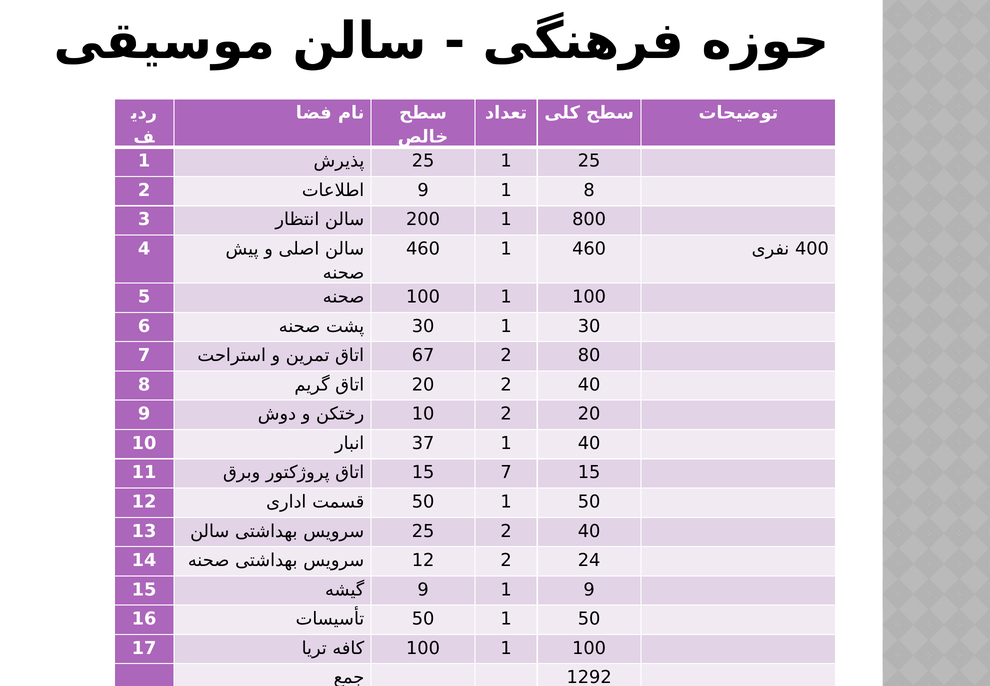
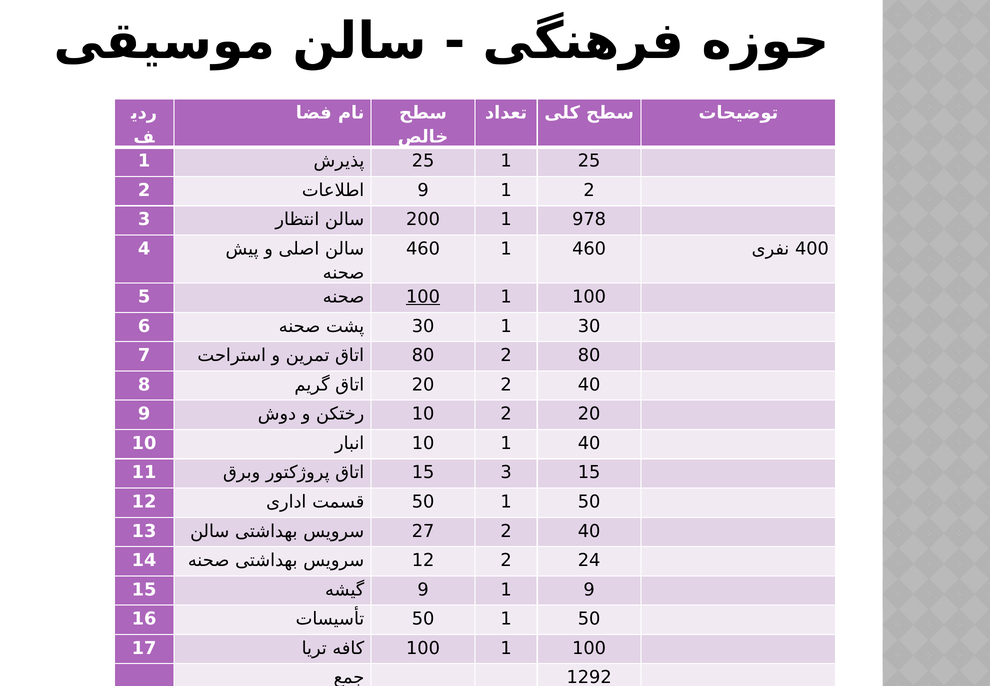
1 8: 8 -> 2 (589, 190)
800: 800 -> 978 (589, 219)
100 underline: none -> present (423, 297)
67: 67 -> 80 (423, 355)
37: 37 -> 10 (423, 443)
15 7: 7 -> 3 (506, 472)
25: 25 -> 27 (423, 531)
